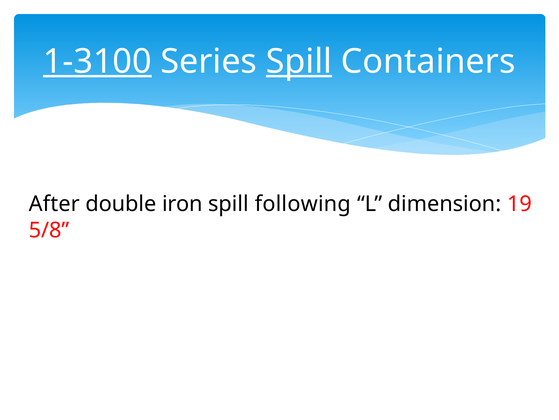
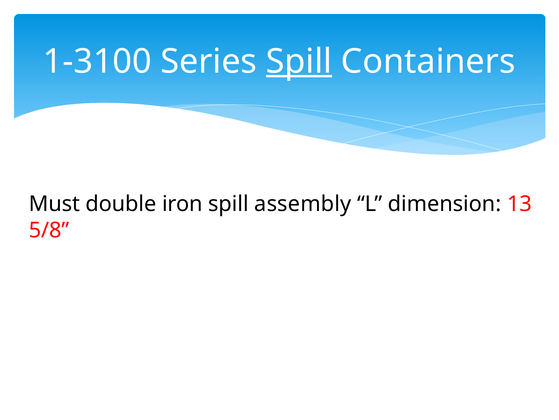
1-3100 underline: present -> none (97, 61)
After: After -> Must (54, 204)
following: following -> assembly (303, 204)
19: 19 -> 13 (519, 204)
